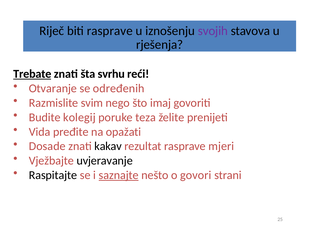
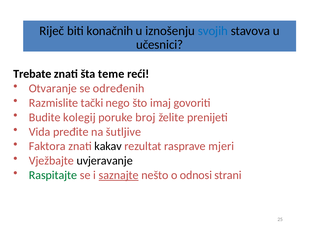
biti rasprave: rasprave -> konačnih (110, 31)
svojih colour: purple -> blue (213, 31)
rješenja: rješenja -> učesnici (160, 45)
Trebate underline: present -> none (32, 74)
svrhu: svrhu -> teme (111, 74)
svim: svim -> tački (92, 103)
teza: teza -> broj (145, 117)
opažati: opažati -> šutljive (124, 132)
Dosade: Dosade -> Faktora (47, 146)
Raspitajte colour: black -> green (53, 175)
govori: govori -> odnosi (196, 175)
